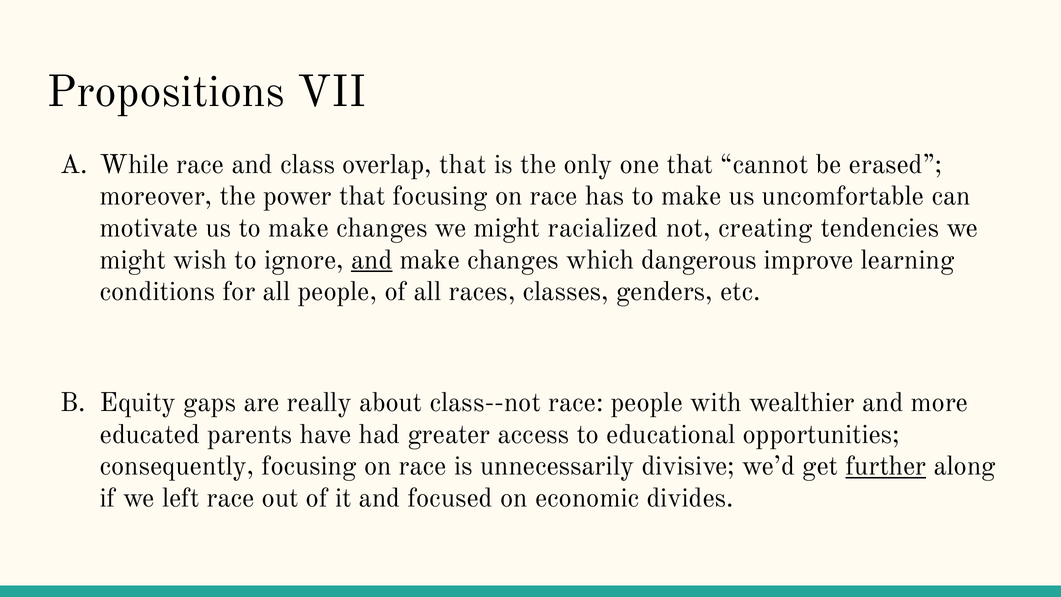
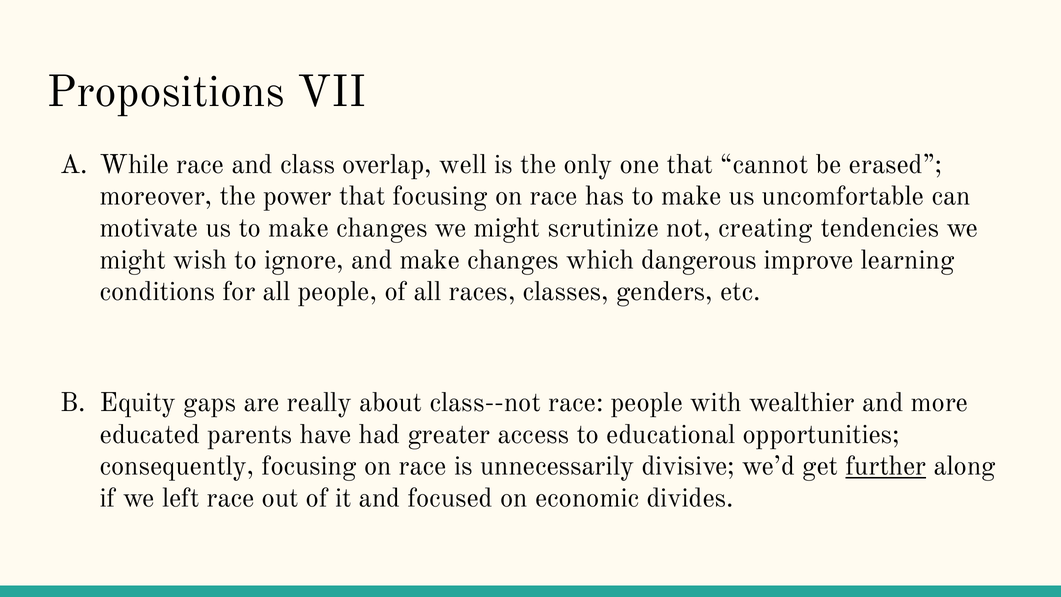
overlap that: that -> well (463, 164)
racialized: racialized -> scrutinize (603, 228)
and underline: present -> none (372, 260)
